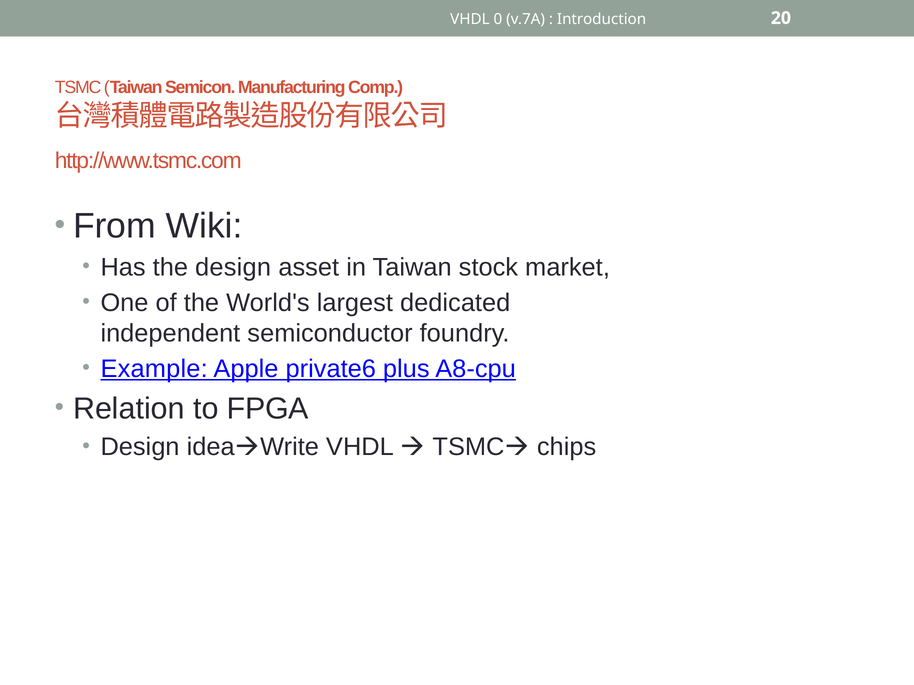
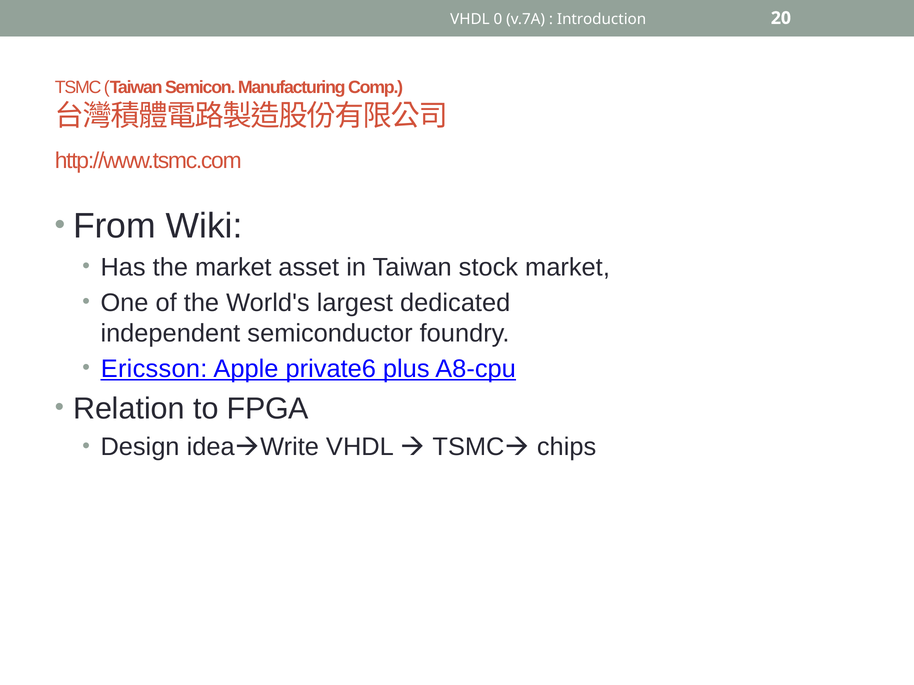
the design: design -> market (233, 267)
Example: Example -> Ericsson (154, 369)
